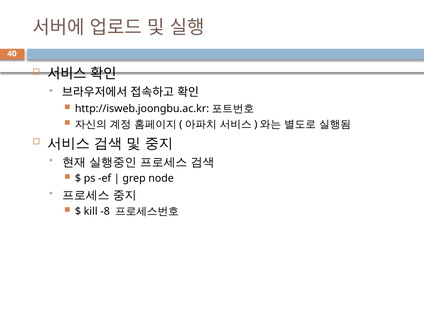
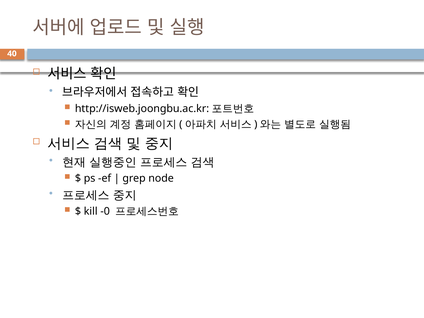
-8: -8 -> -0 (105, 211)
